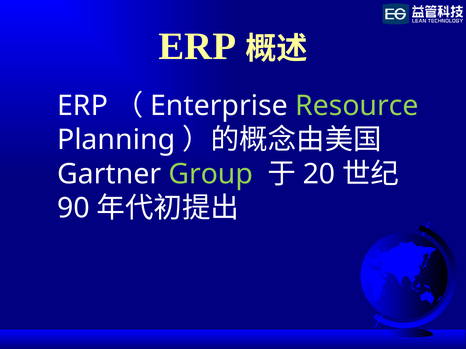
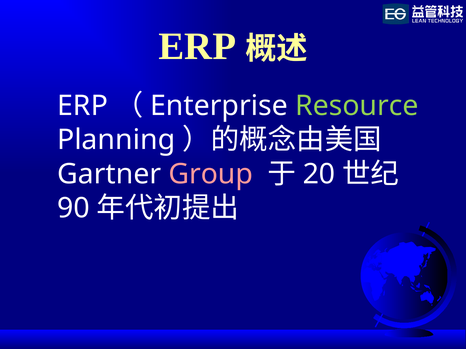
Group colour: light green -> pink (211, 174)
